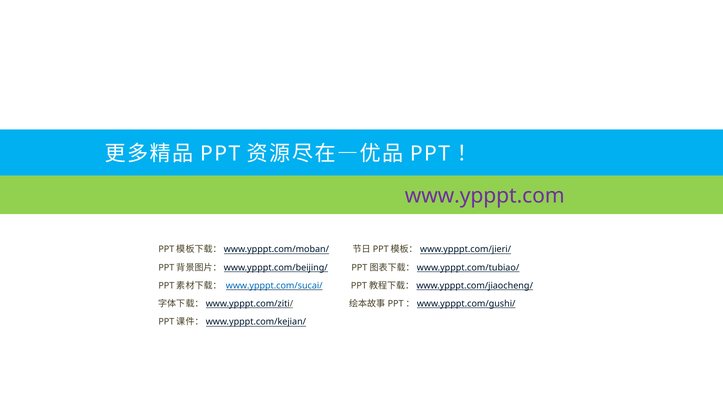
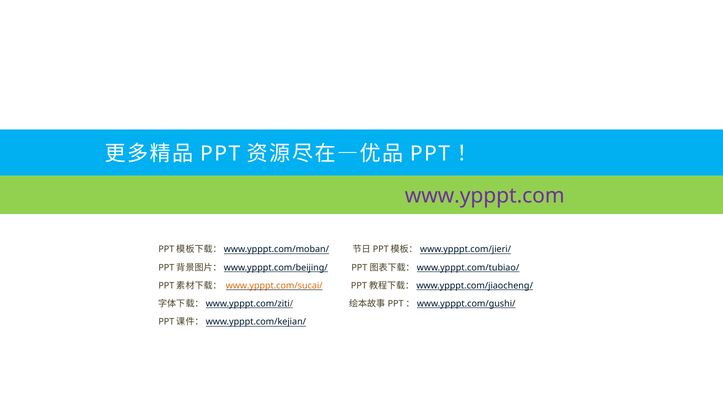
www.ypppt.com/sucai/ colour: blue -> orange (274, 285)
